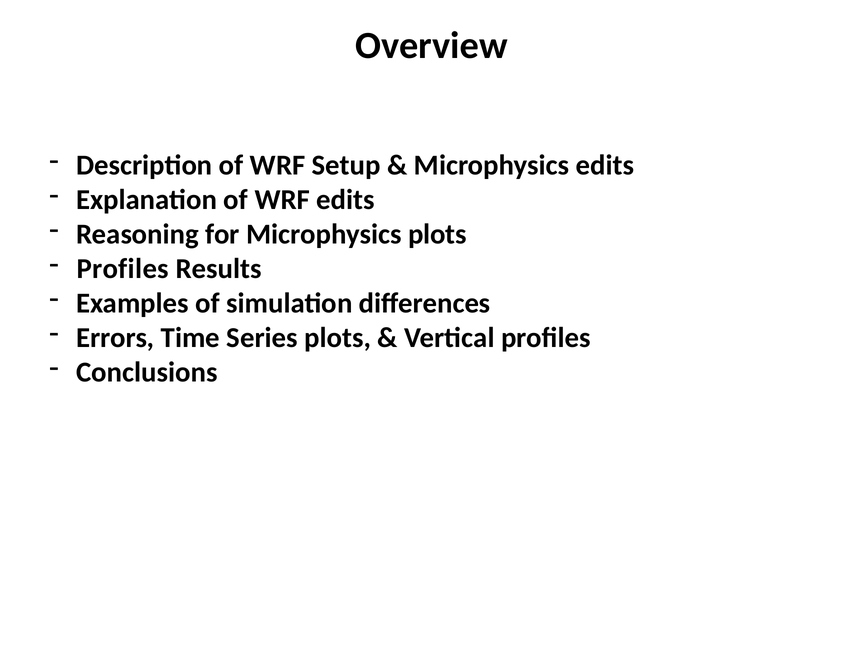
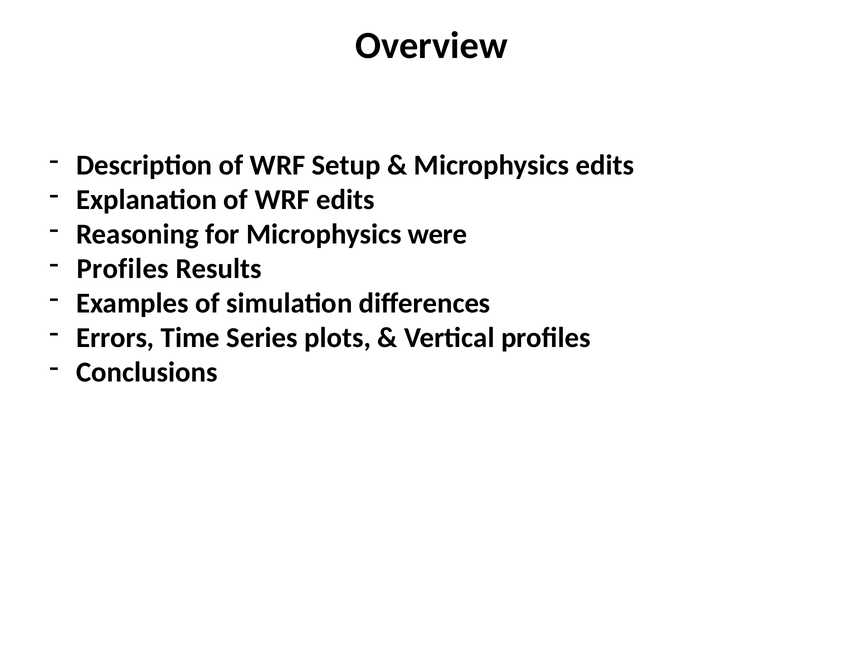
Microphysics plots: plots -> were (437, 235)
